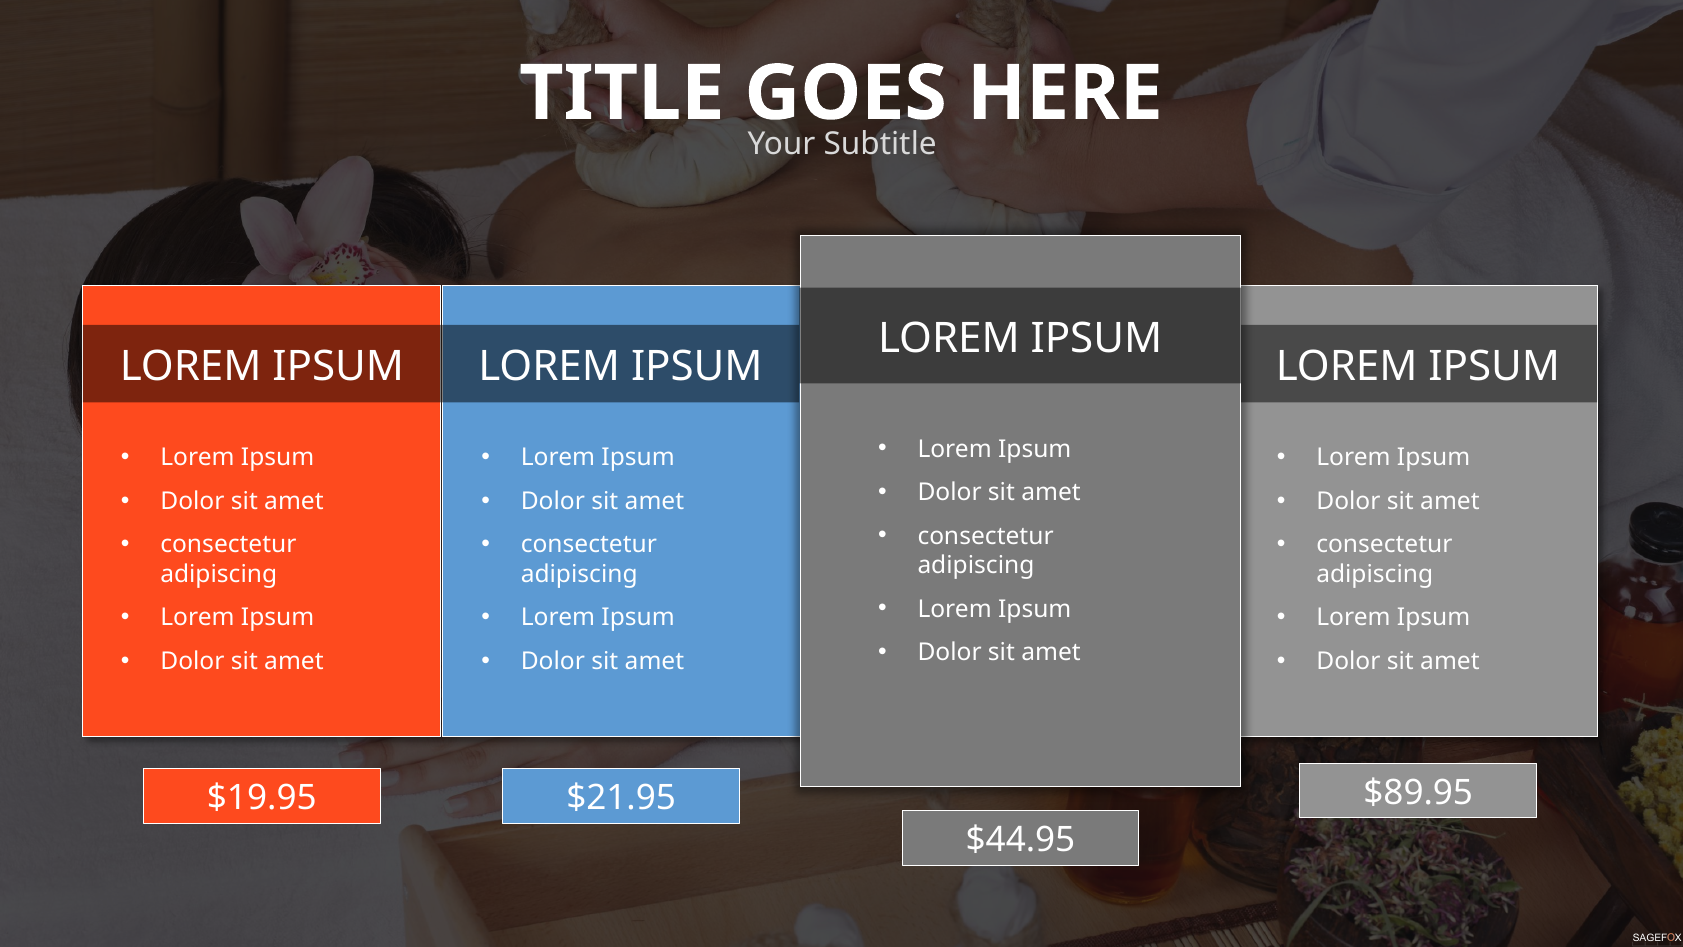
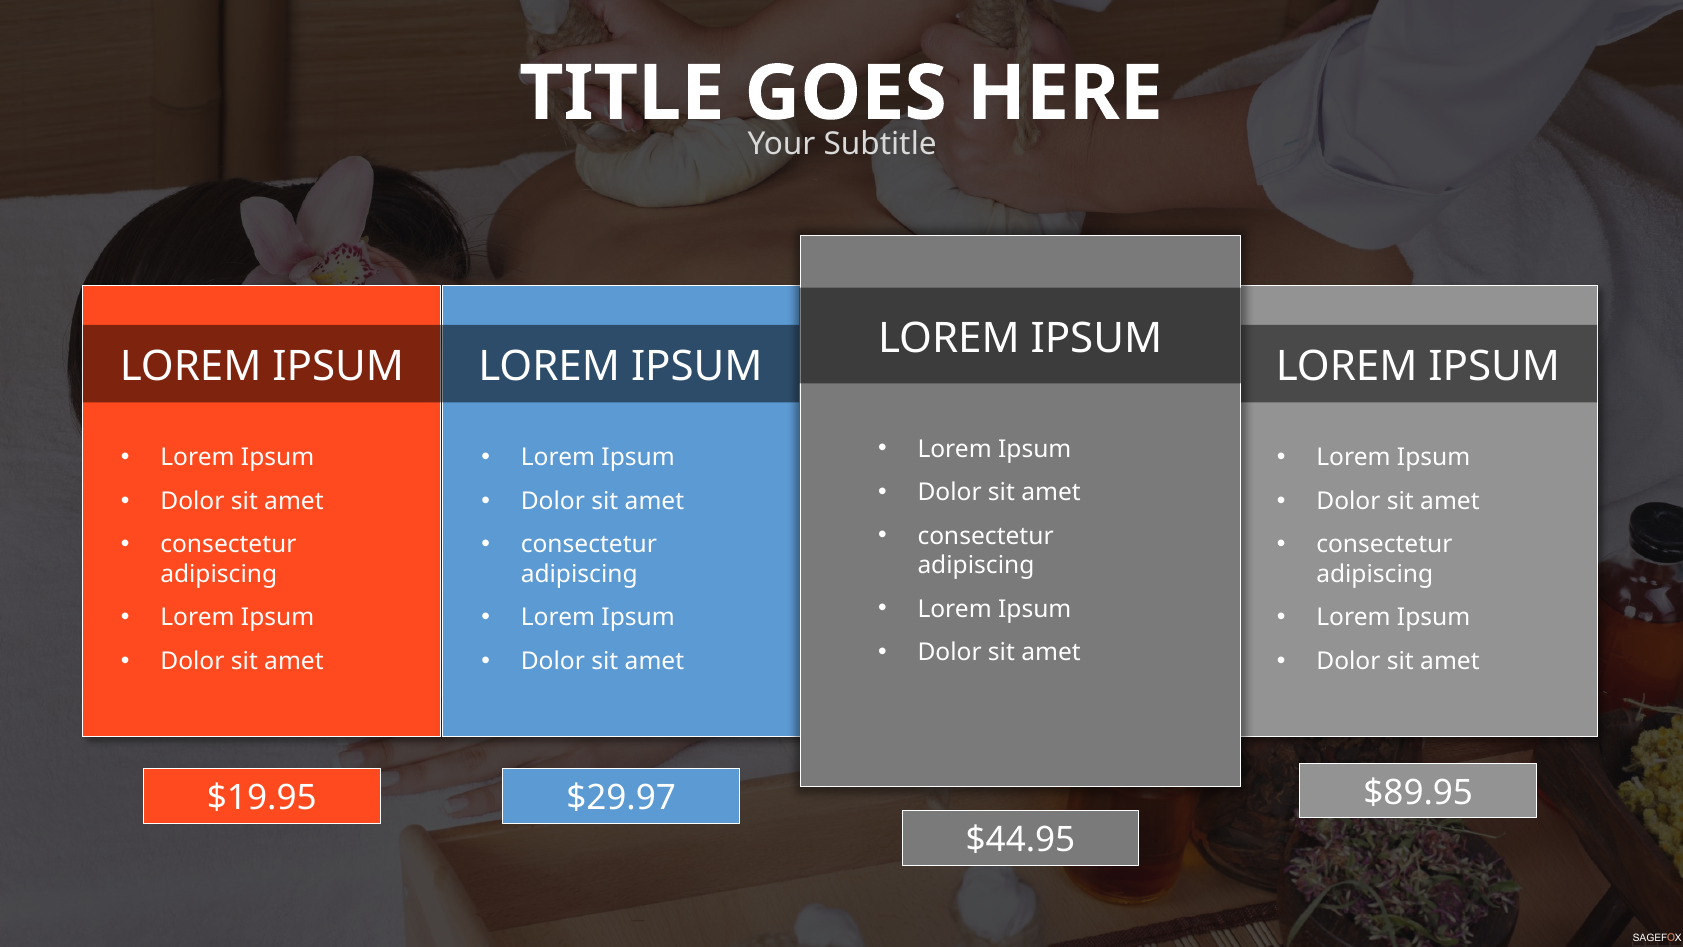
$21.95: $21.95 -> $29.97 (621, 798)
